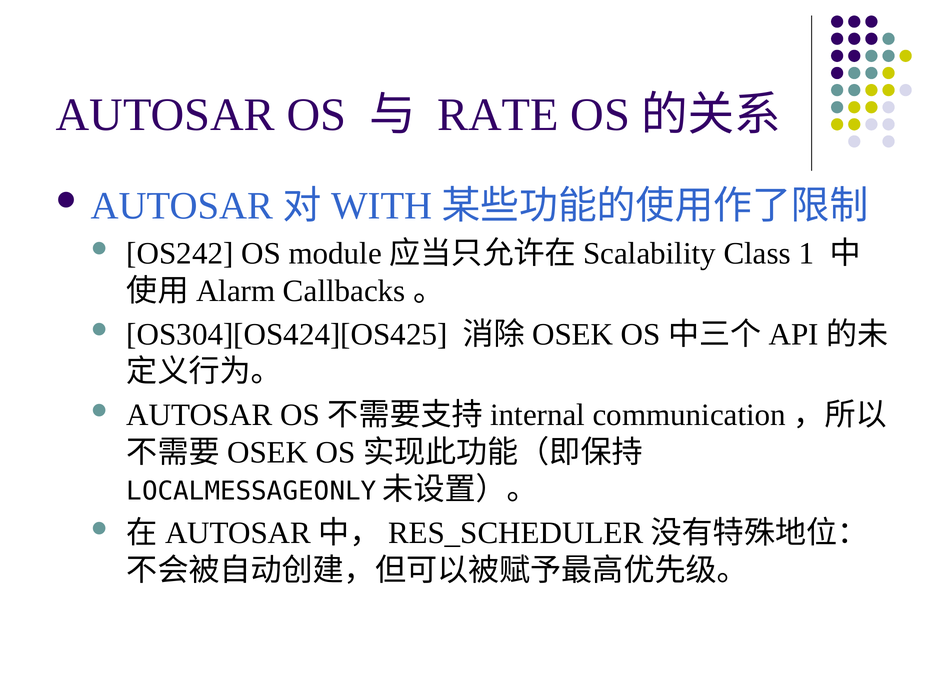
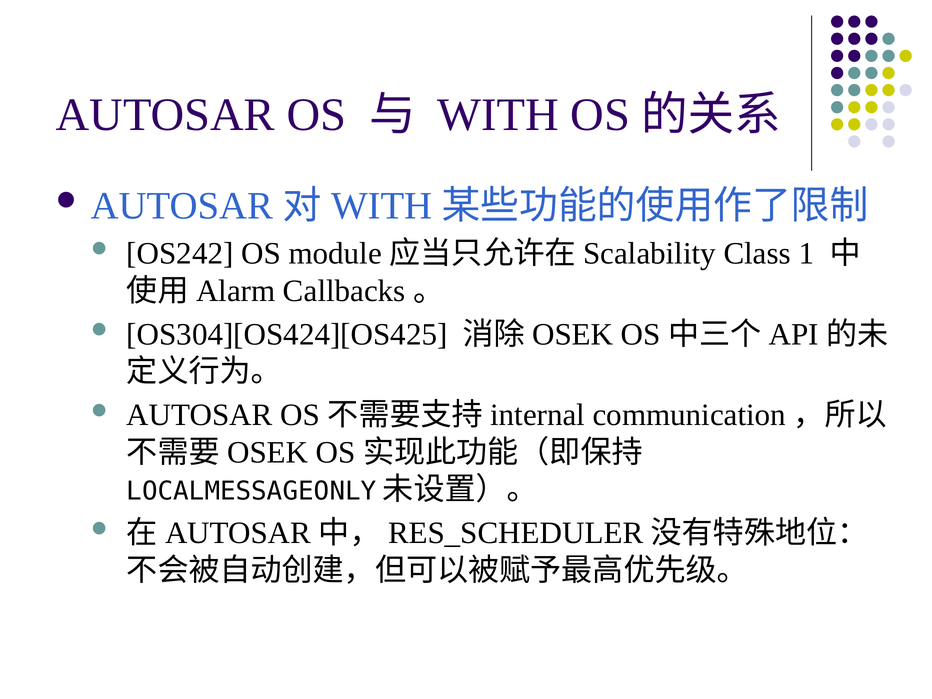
RATE: RATE -> WITH (498, 115)
